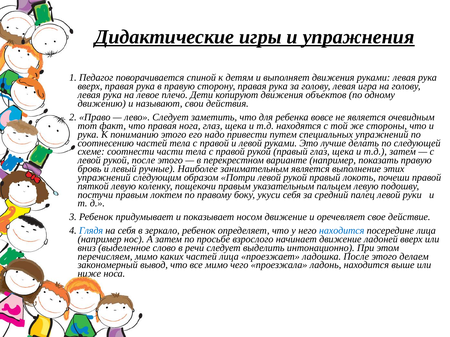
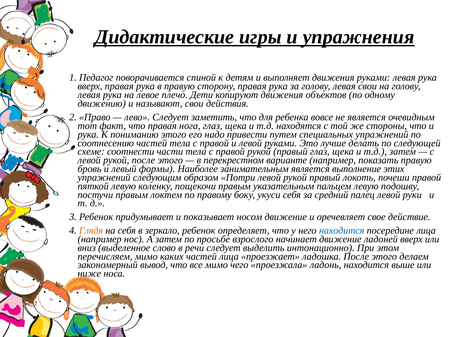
левая игра: игра -> свои (367, 86)
ручные: ручные -> формы (157, 169)
Глядя colour: blue -> orange (91, 231)
